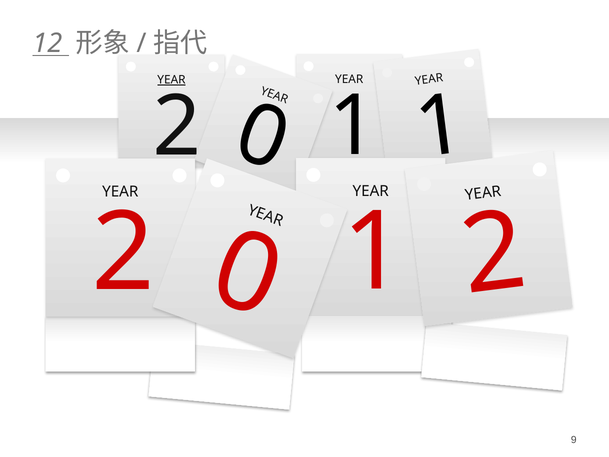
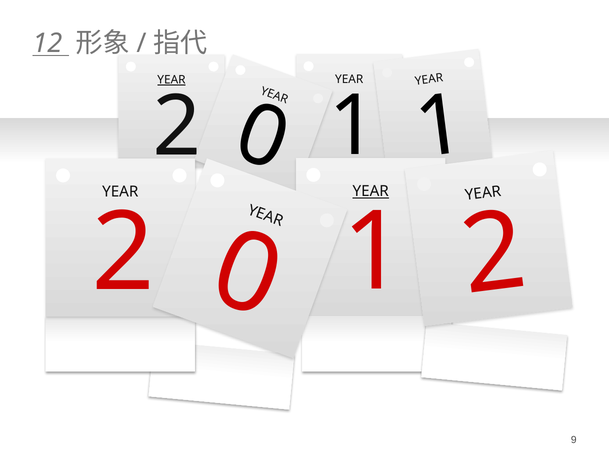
YEAR underline: none -> present (371, 191)
